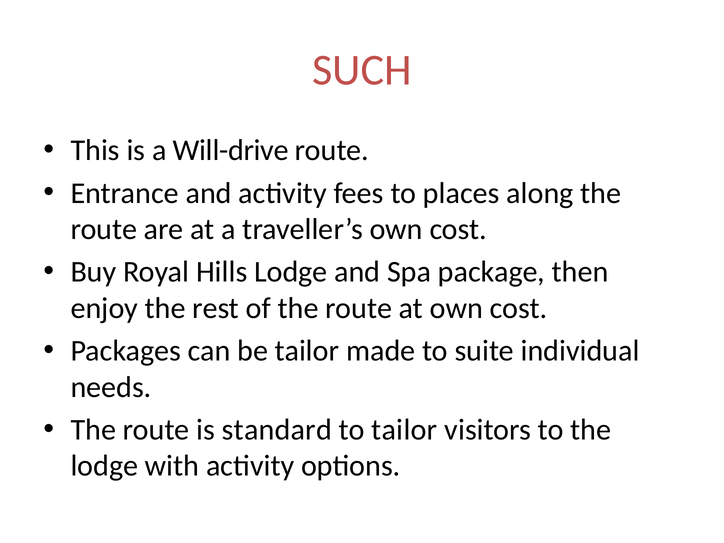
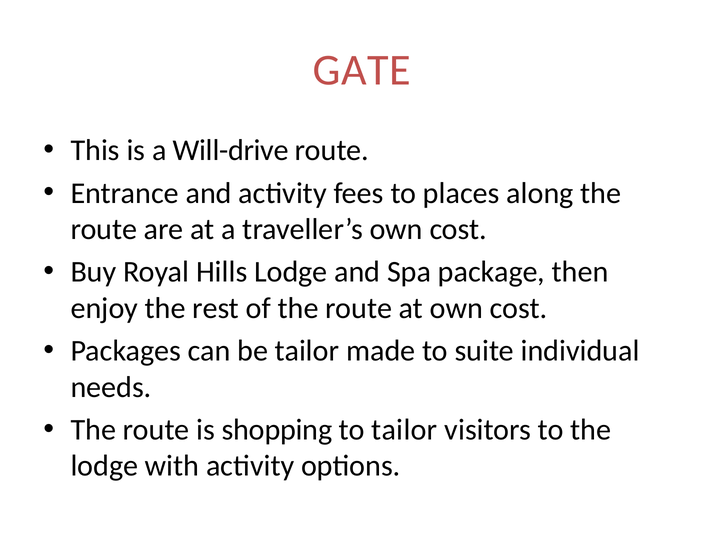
SUCH: SUCH -> GATE (362, 70)
standard: standard -> shopping (277, 430)
